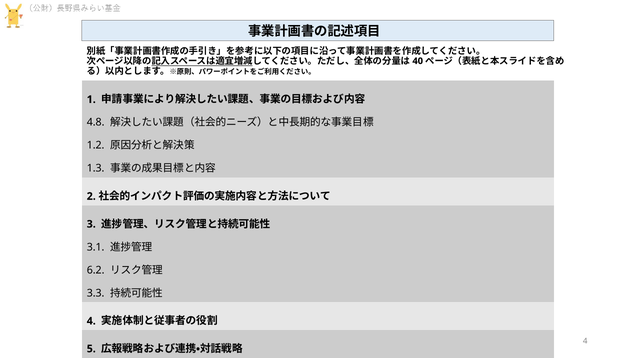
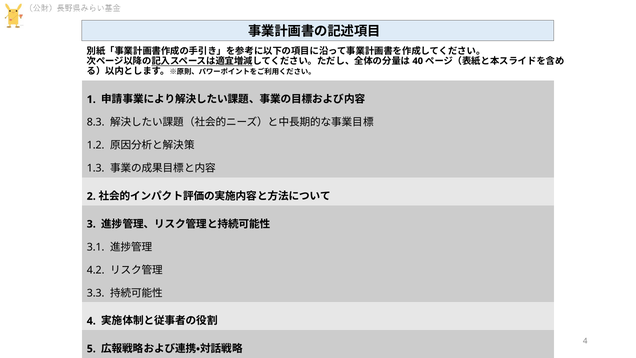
4.8: 4.8 -> 8.3 (96, 122)
6.2: 6.2 -> 4.2 (96, 270)
